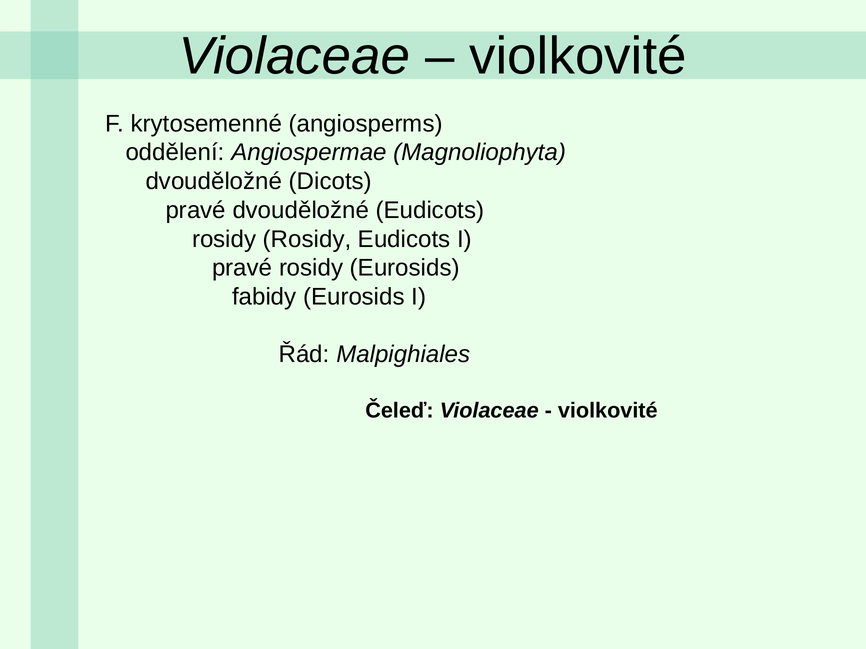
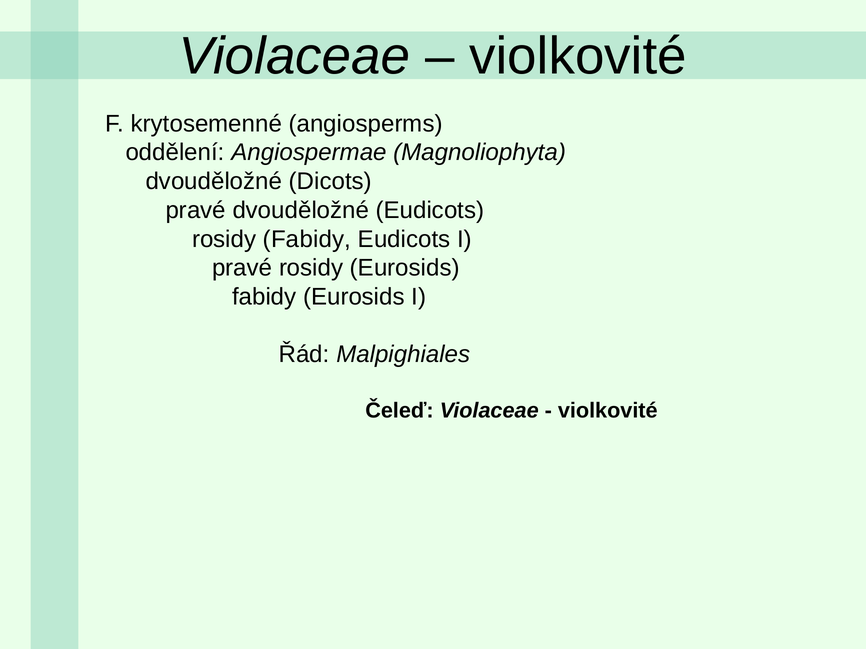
rosidy Rosidy: Rosidy -> Fabidy (307, 239)
